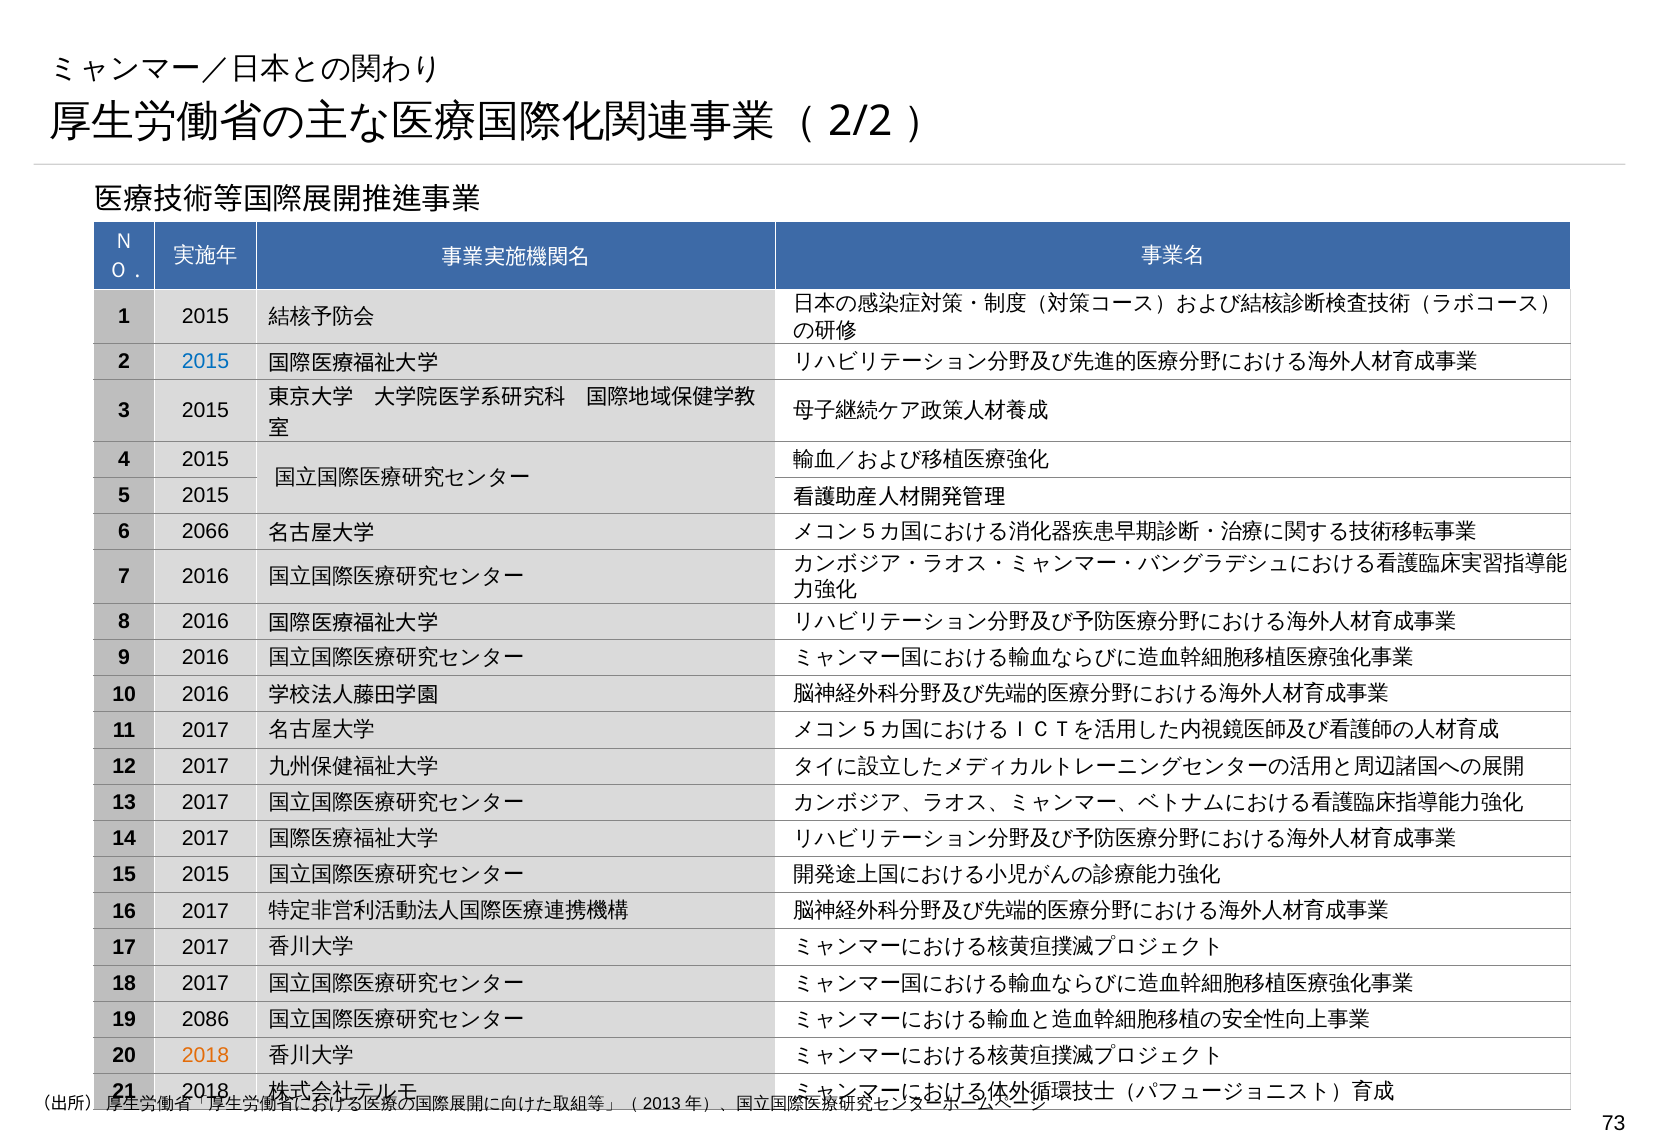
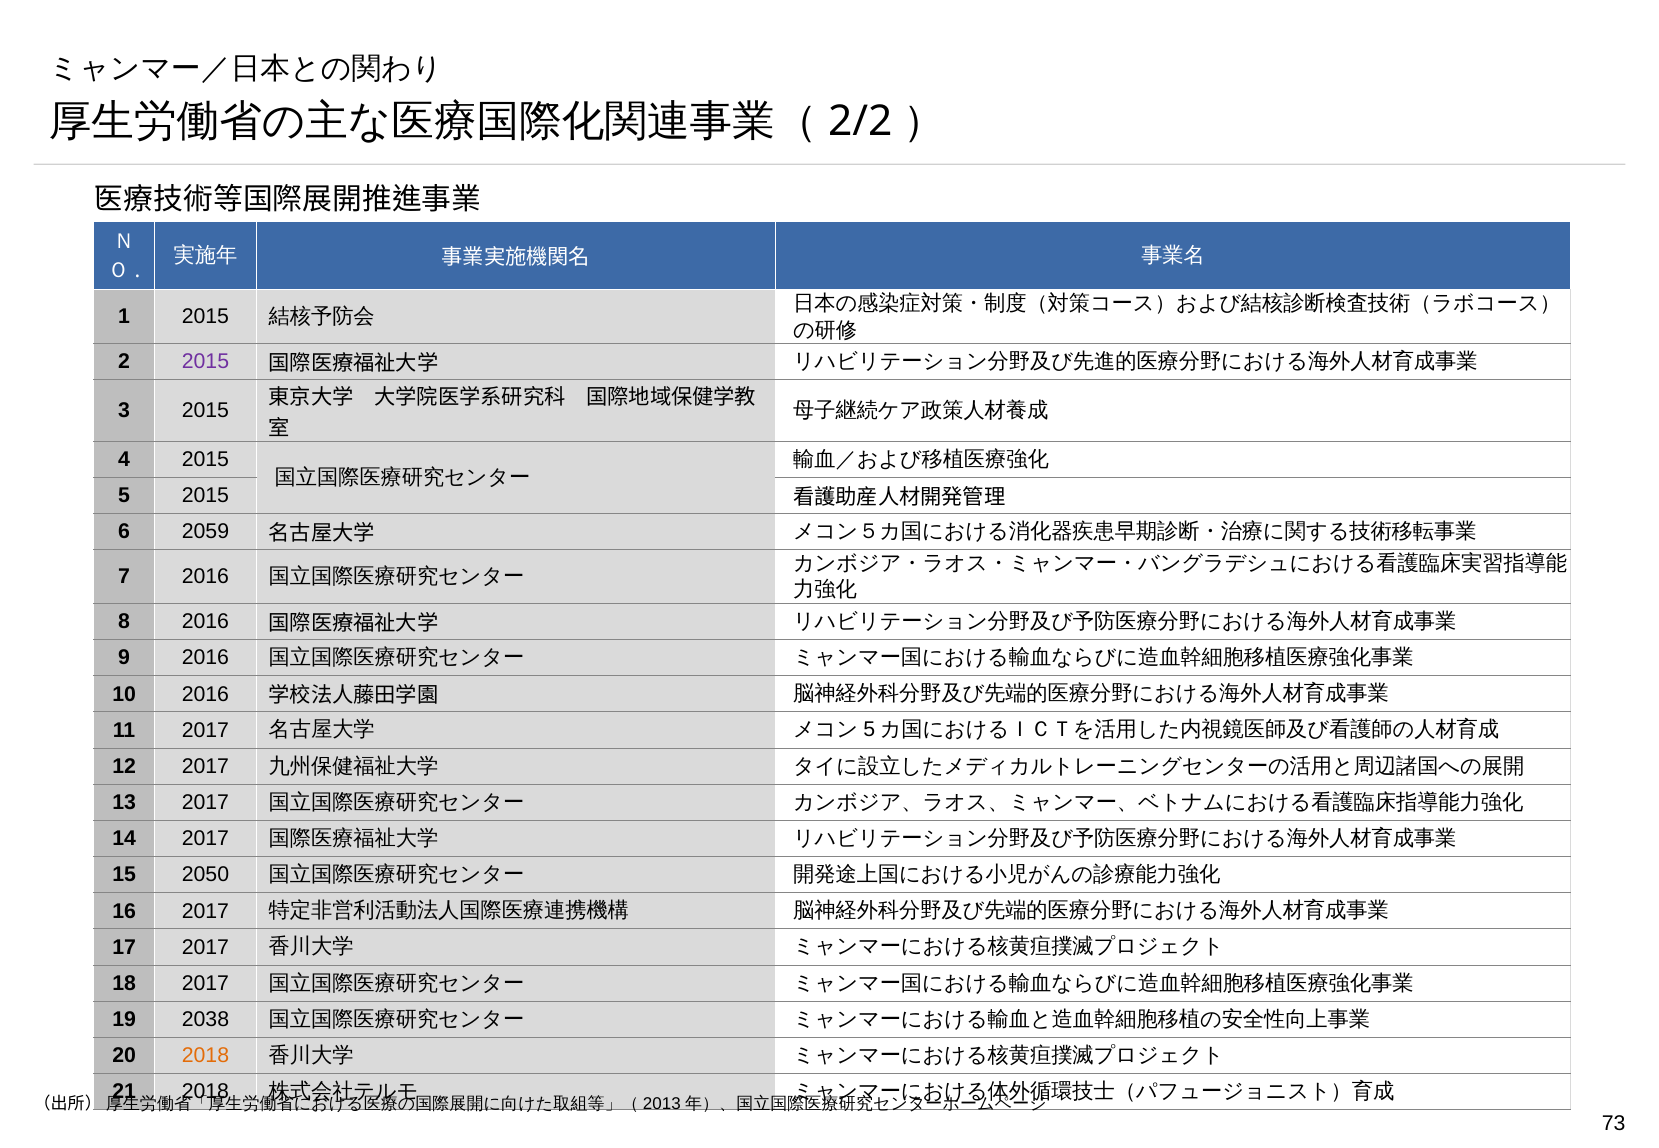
2015 colour: blue -> purple (206, 362)
2066: 2066 -> 2059 (206, 532)
15 2015: 2015 -> 2050 (206, 875)
2086: 2086 -> 2038 (206, 1020)
